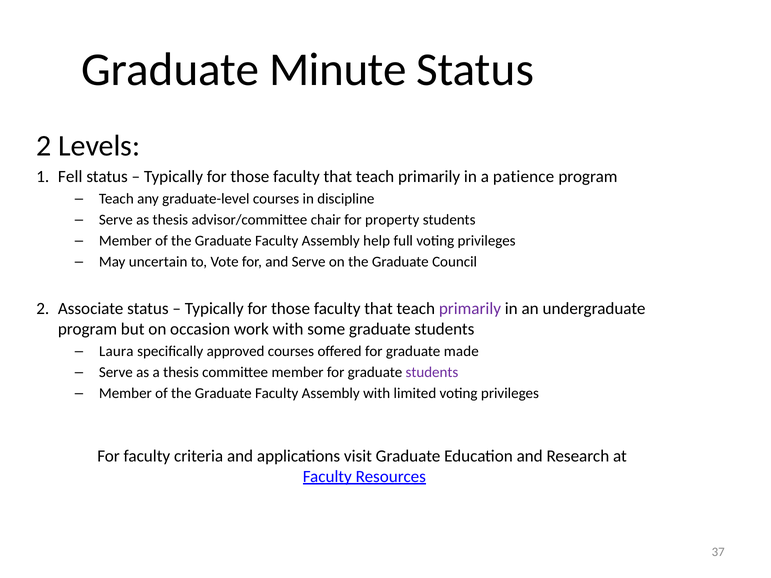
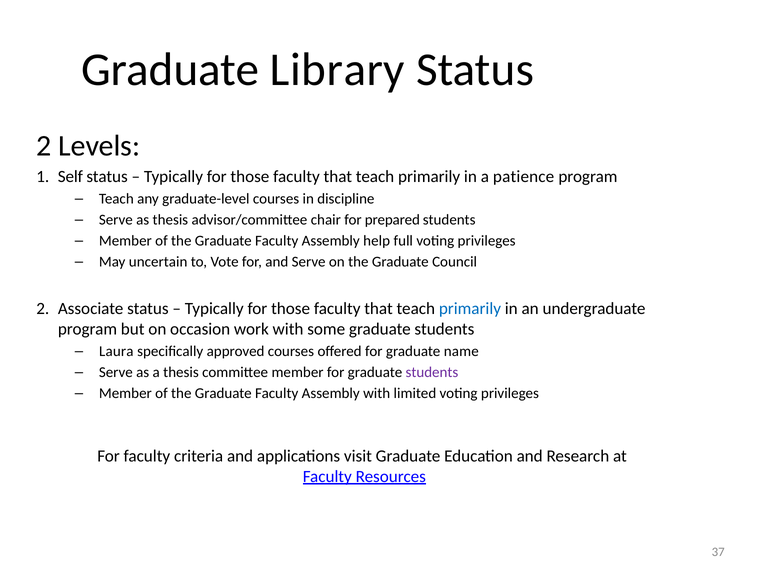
Minute: Minute -> Library (337, 70)
Fell: Fell -> Self (70, 177)
property: property -> prepared (392, 220)
primarily colour: purple -> blue (470, 309)
made: made -> name (461, 352)
